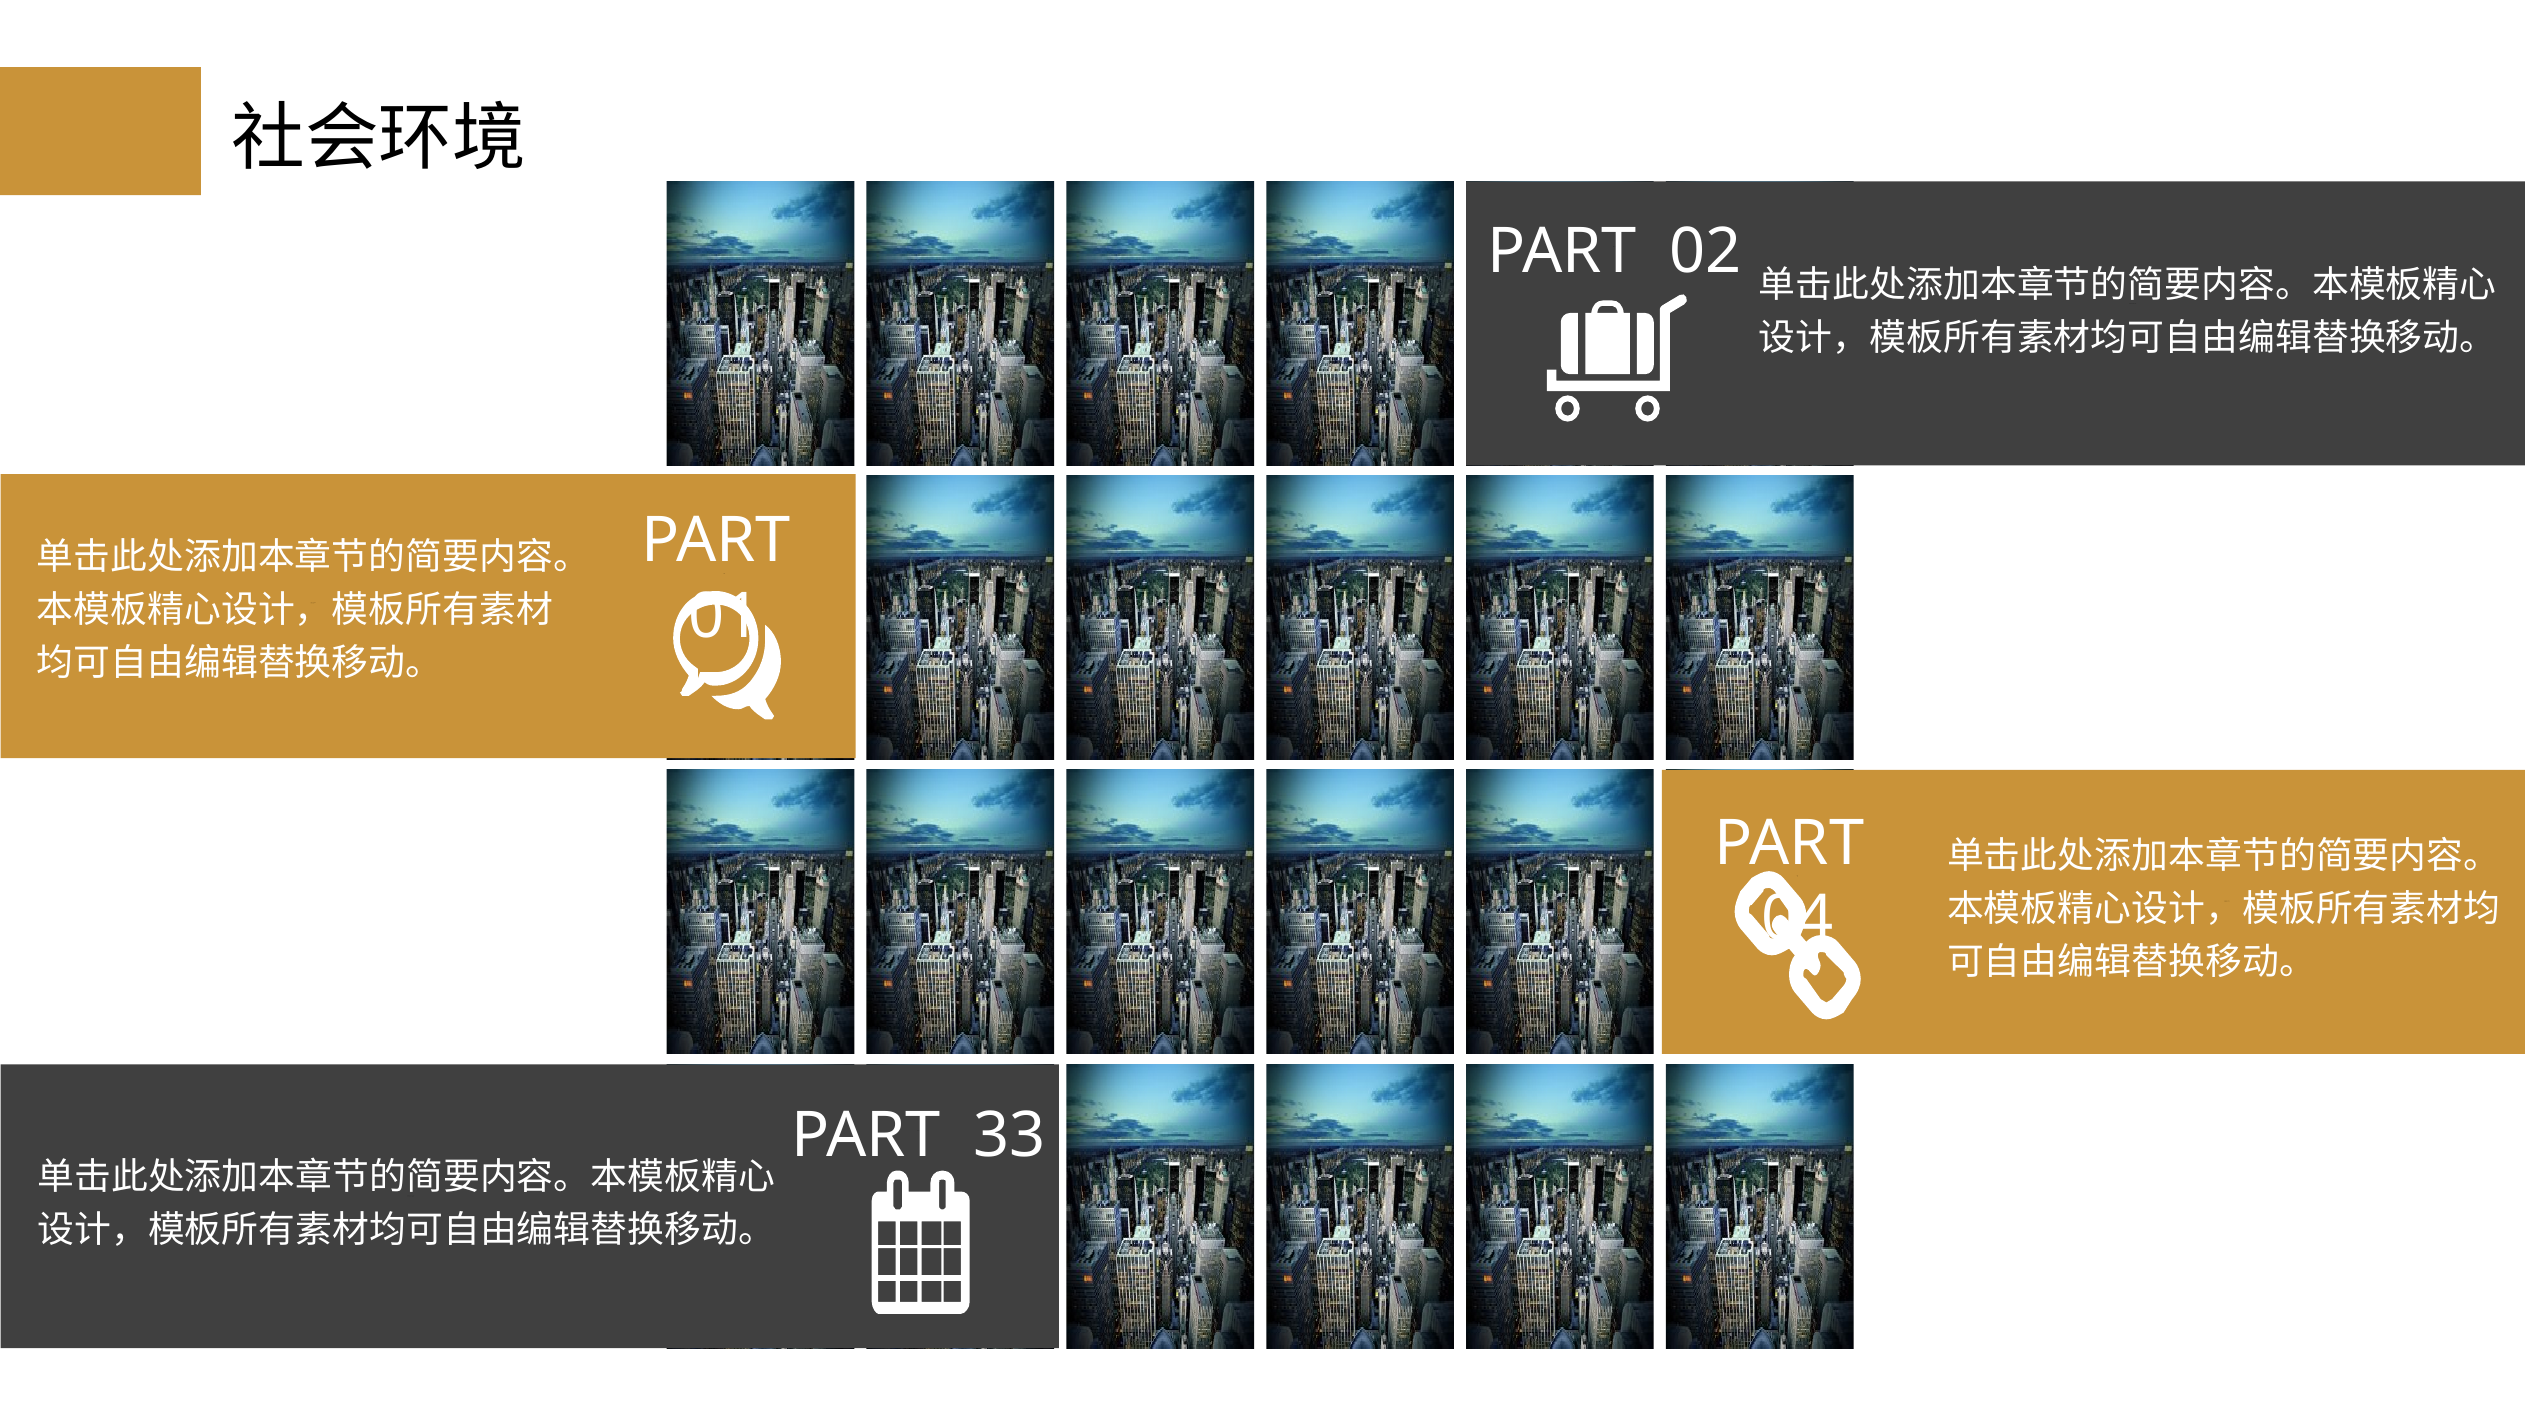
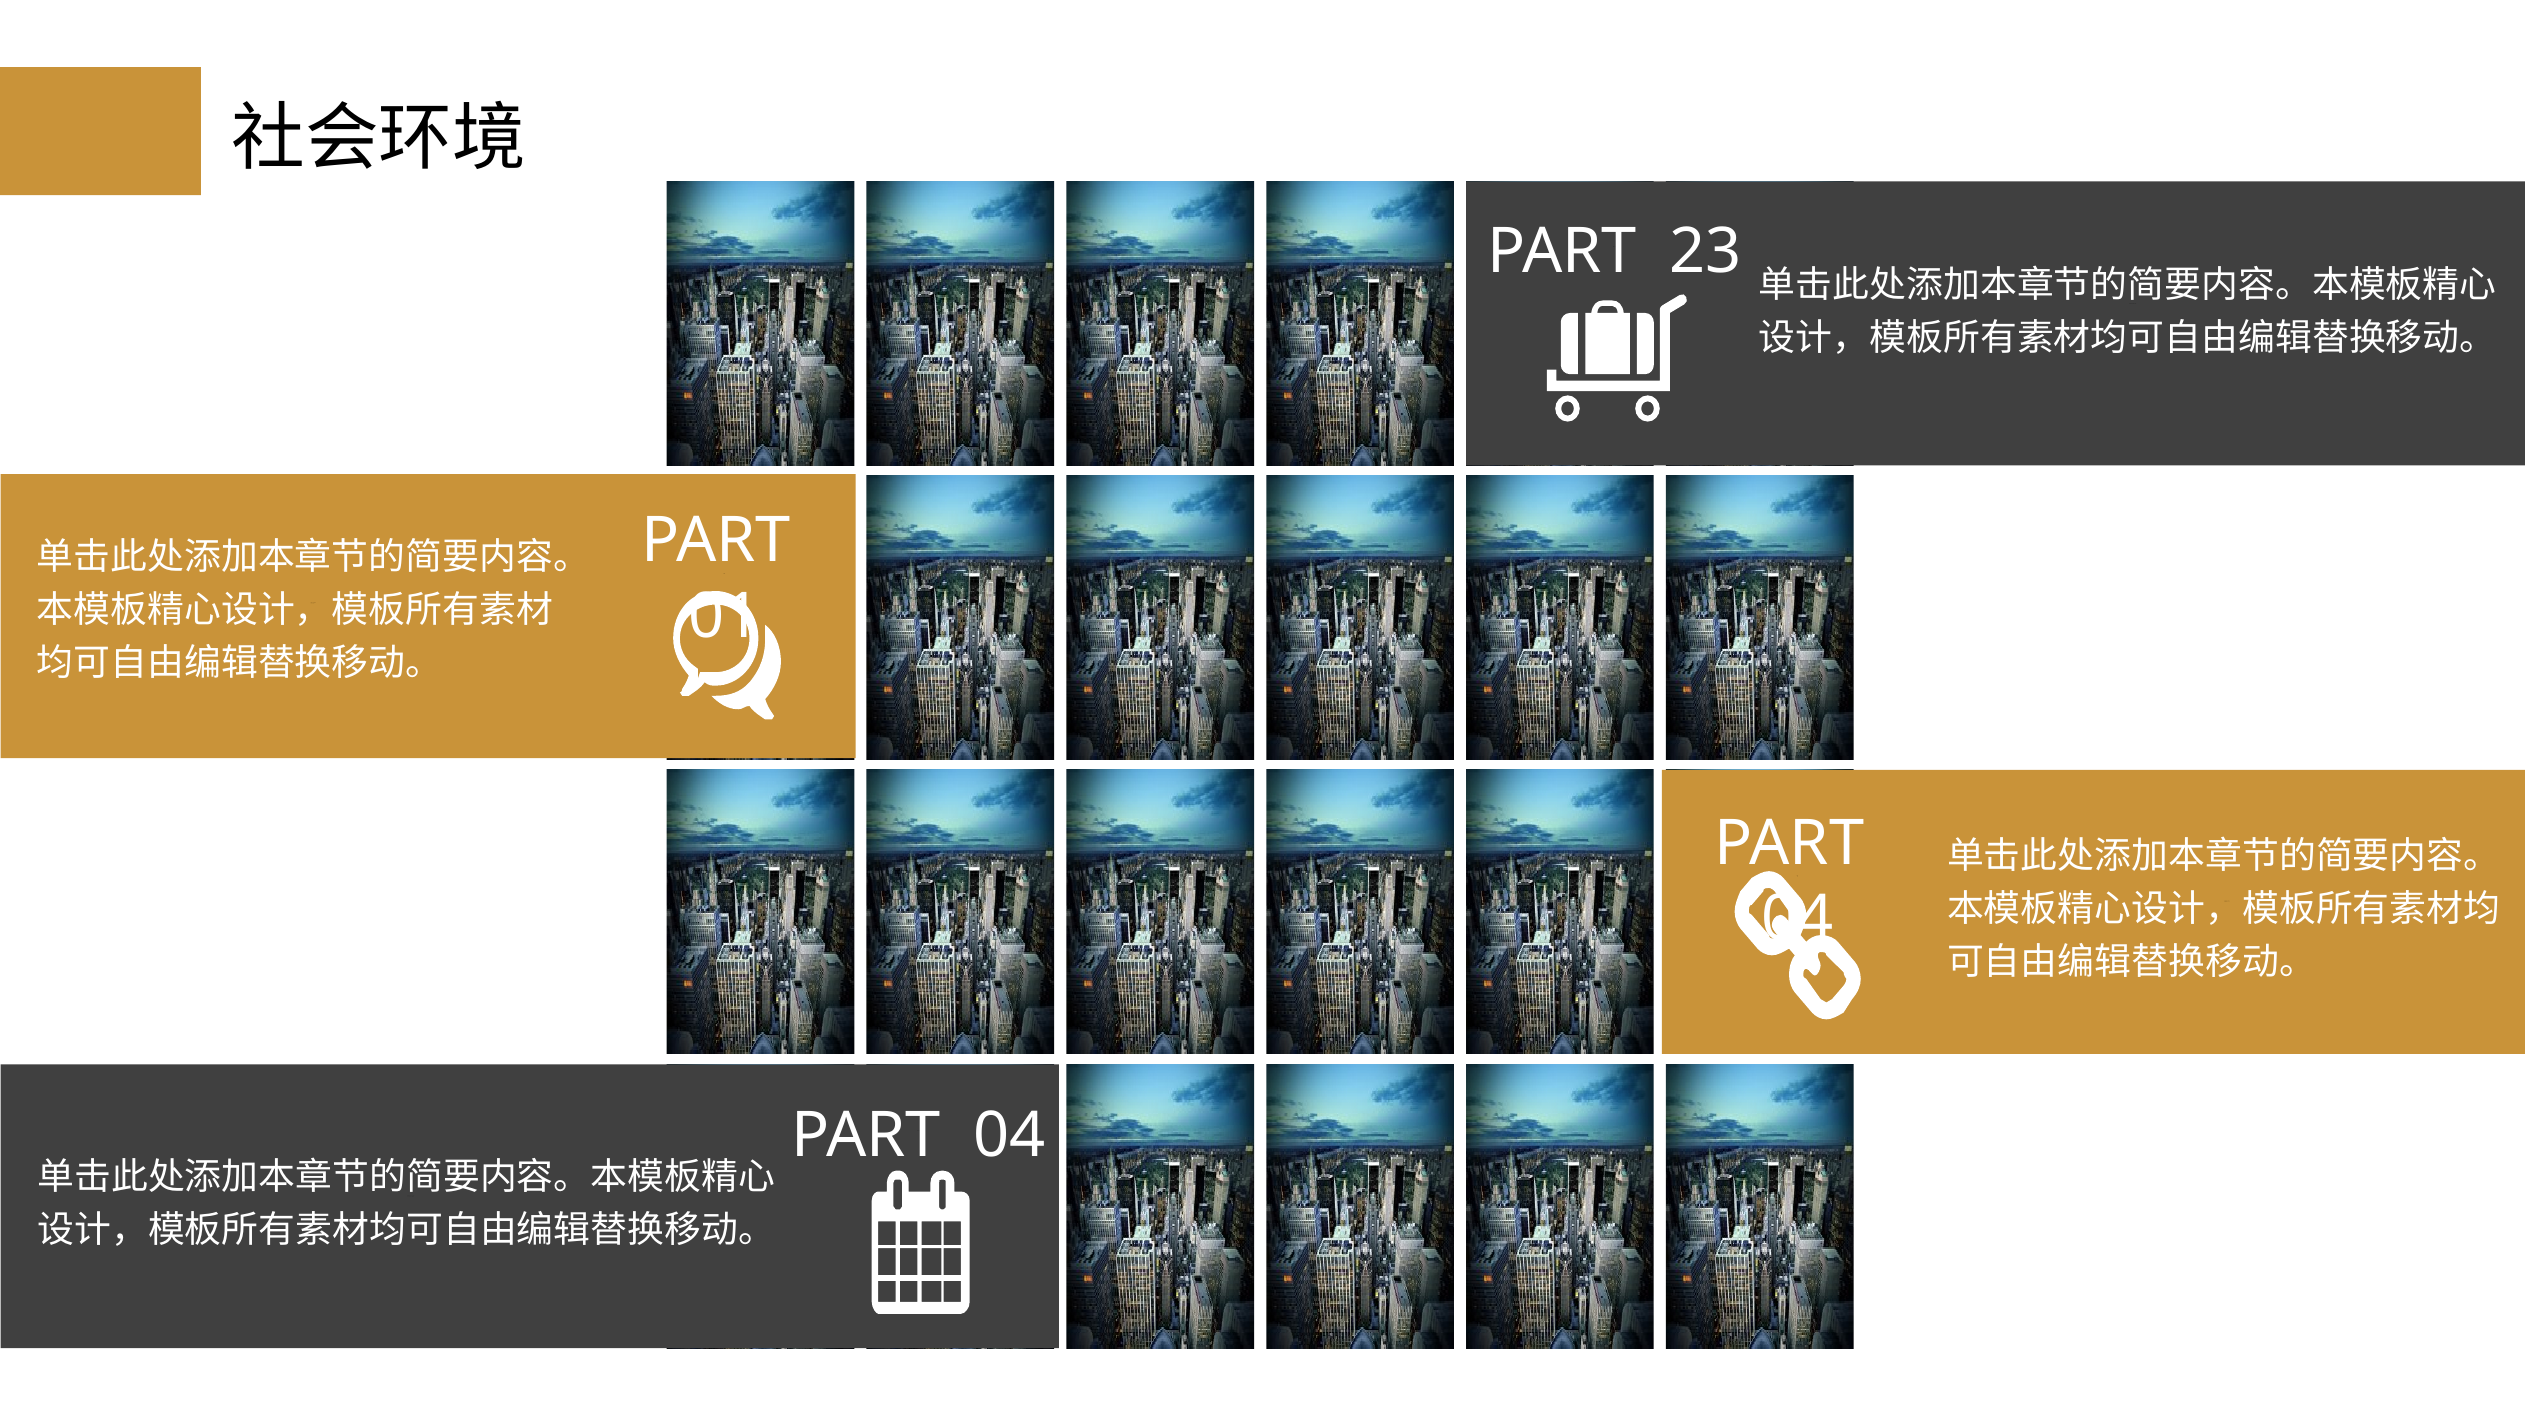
02: 02 -> 23 (1706, 251)
33: 33 -> 04 (1010, 1136)
